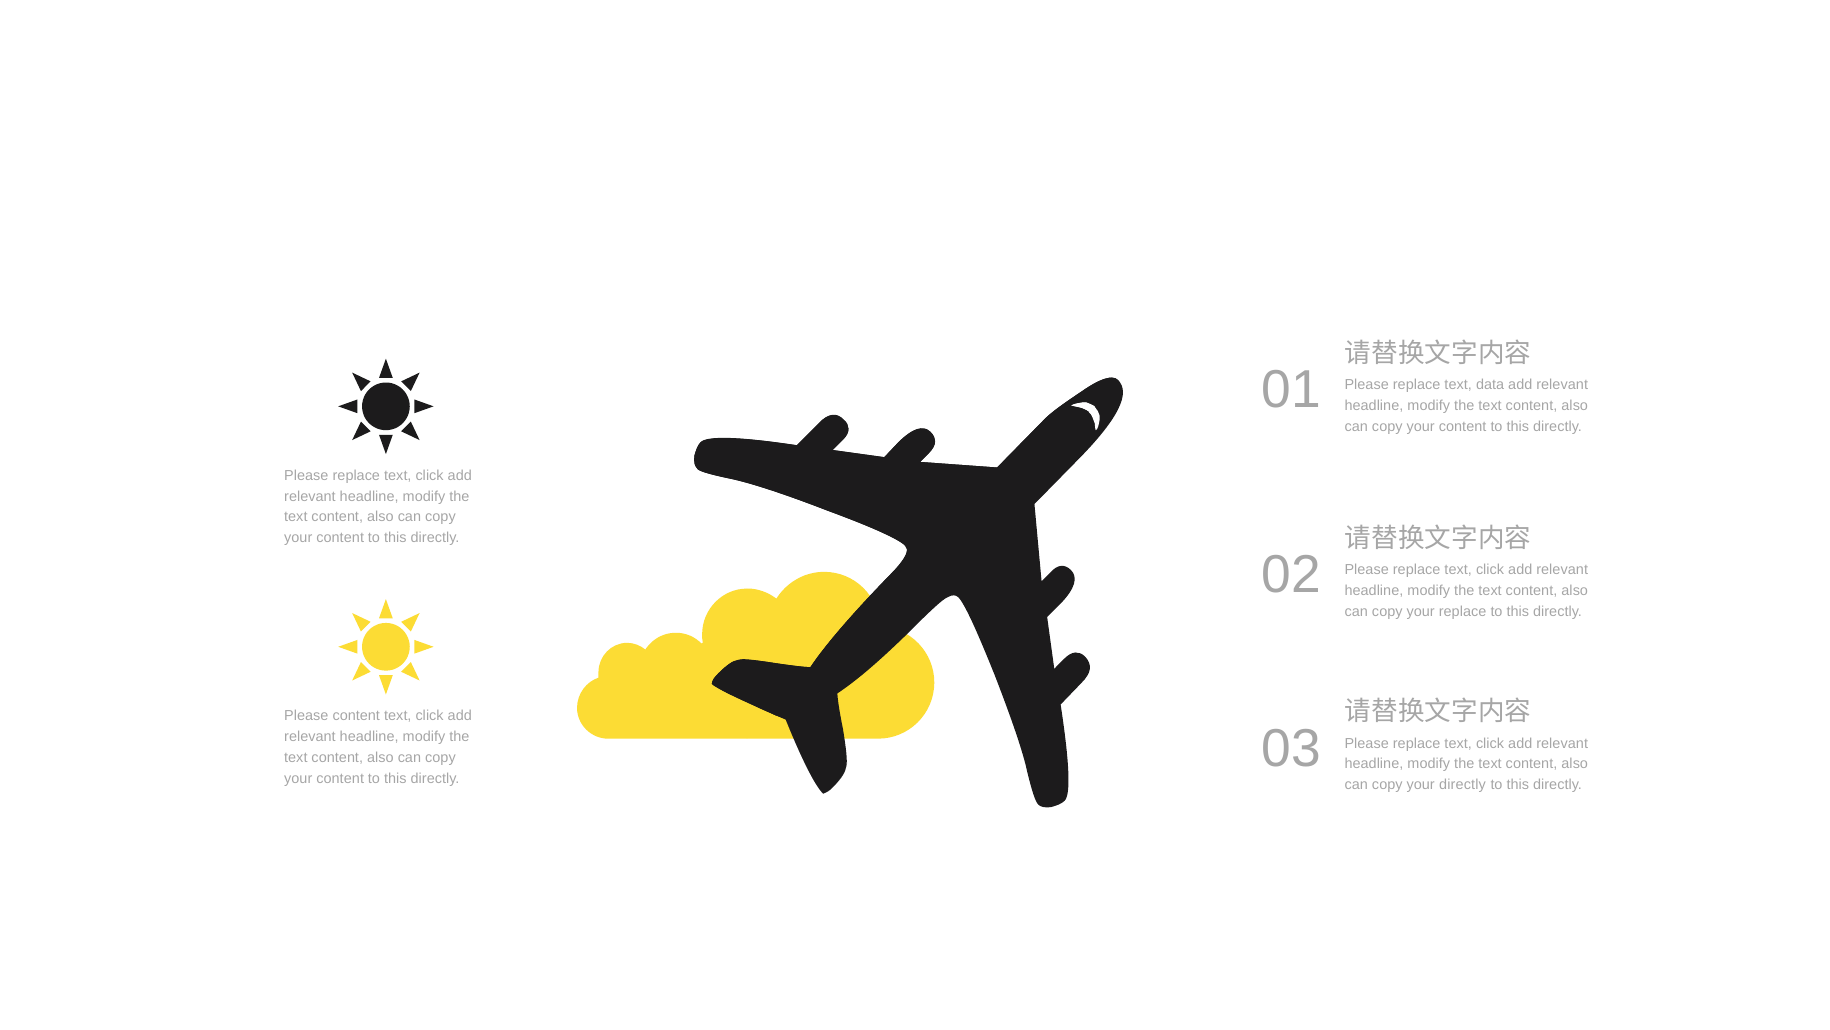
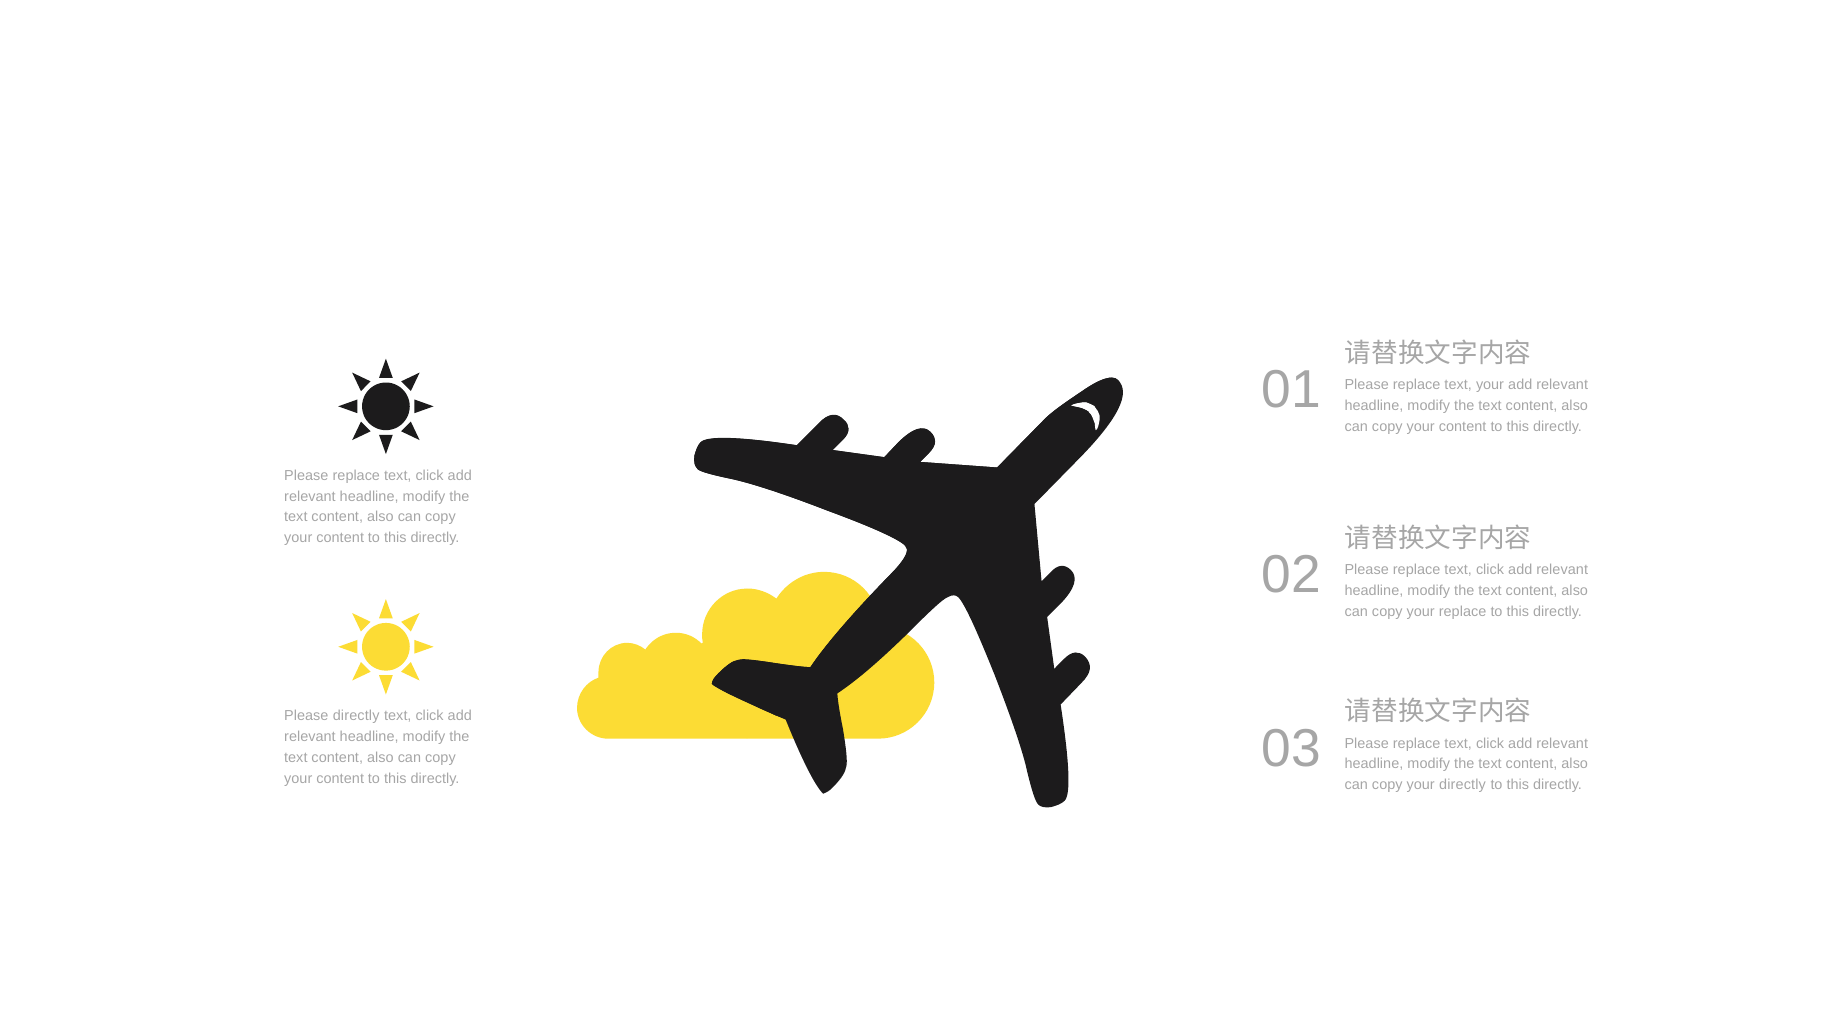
text data: data -> your (1490, 385)
Please content: content -> directly (356, 716)
